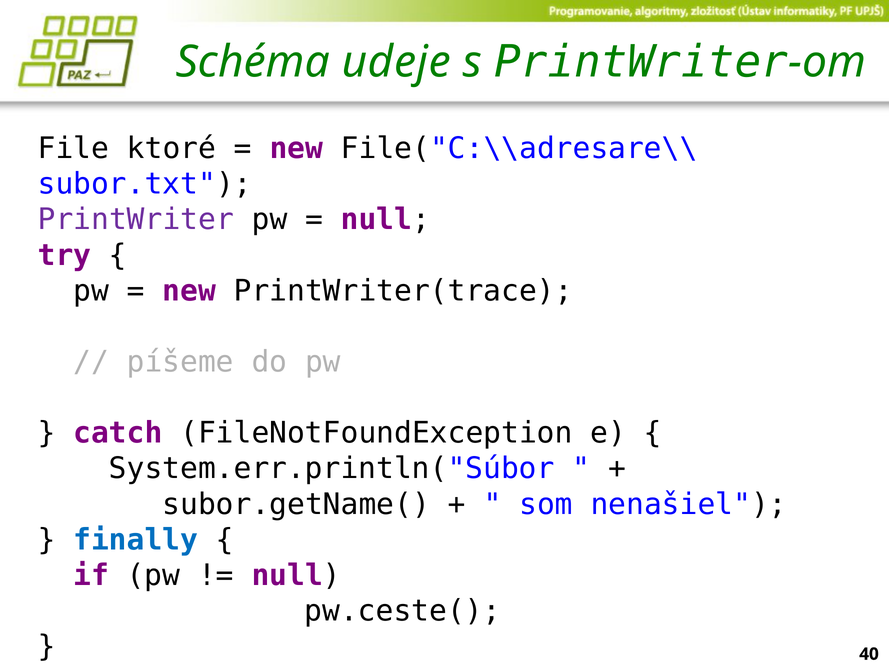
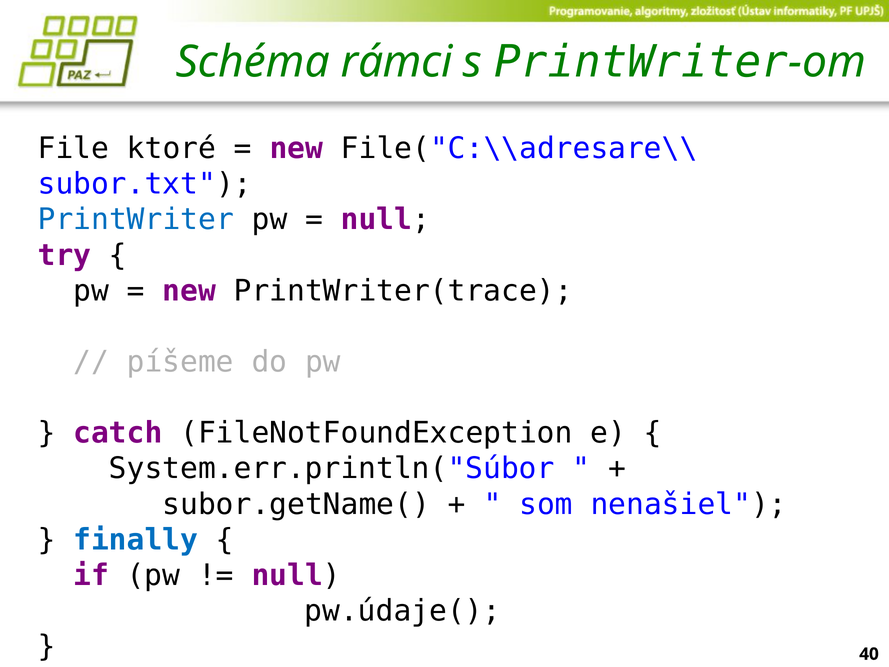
udeje: udeje -> rámci (397, 62)
PrintWriter colour: purple -> blue (136, 220)
pw.ceste(: pw.ceste( -> pw.údaje( (403, 611)
